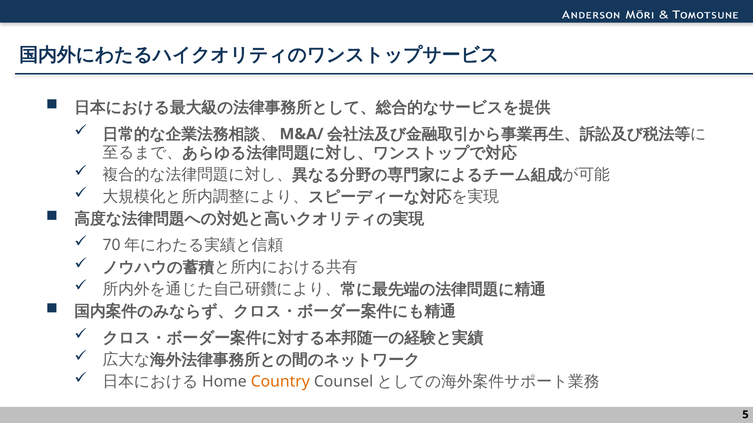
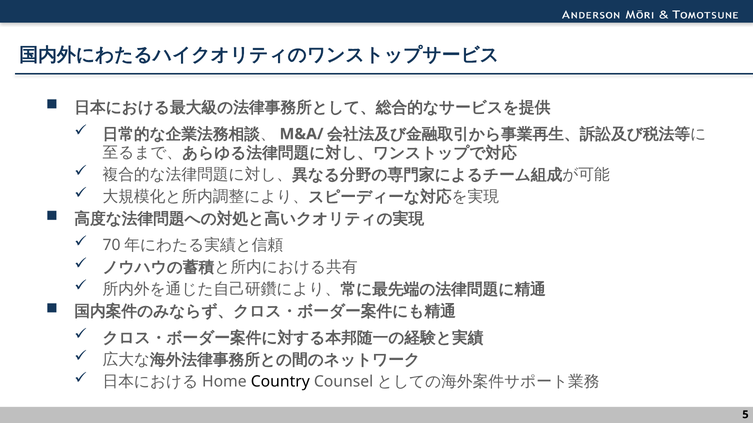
Country colour: orange -> black (280, 382)
